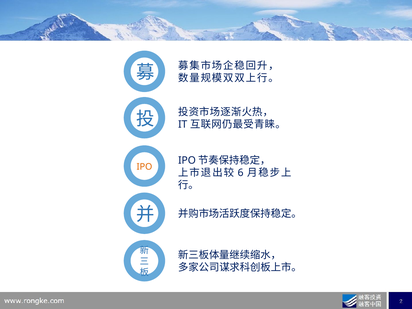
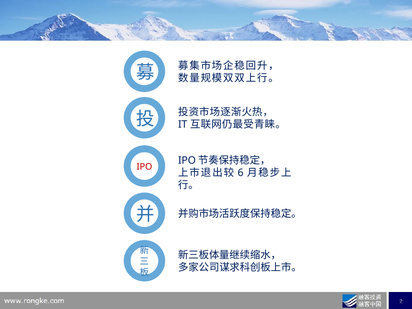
IPO colour: orange -> red (144, 167)
